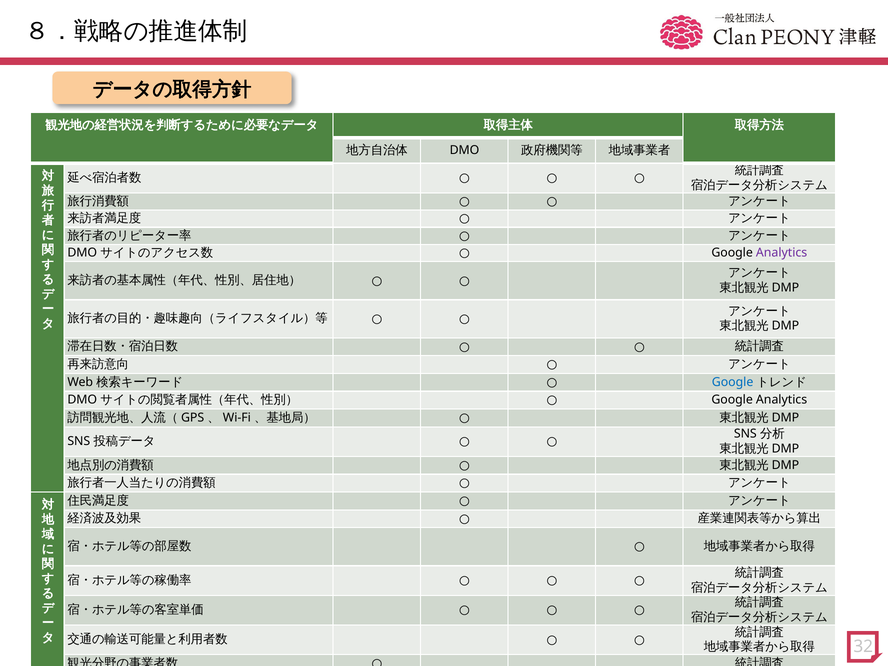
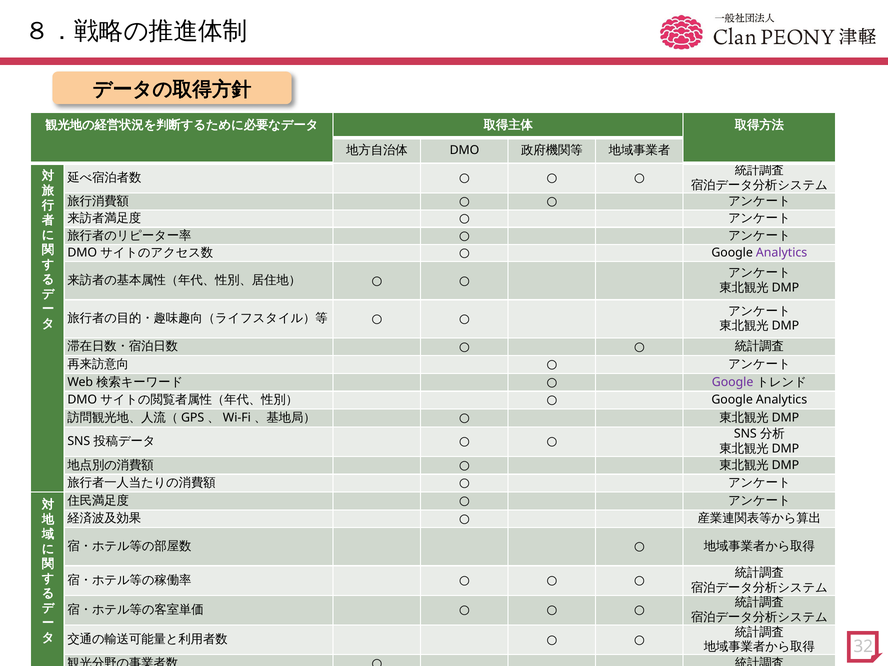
Google colour: blue -> purple (733, 382)
